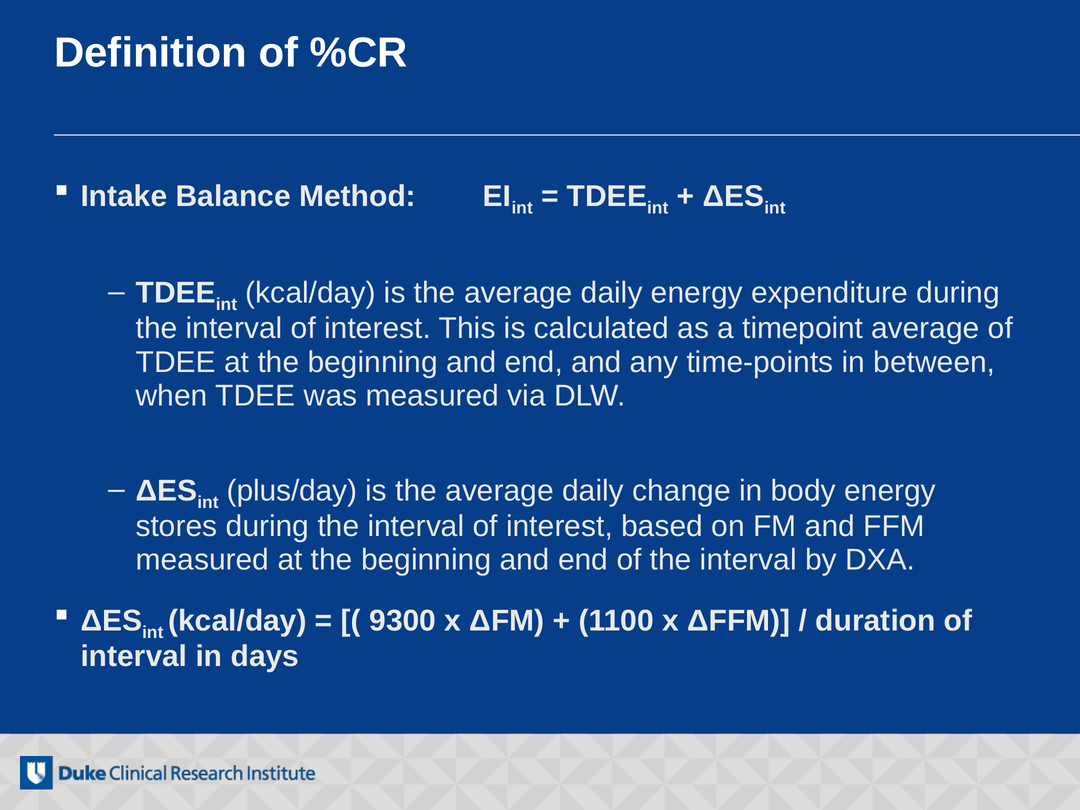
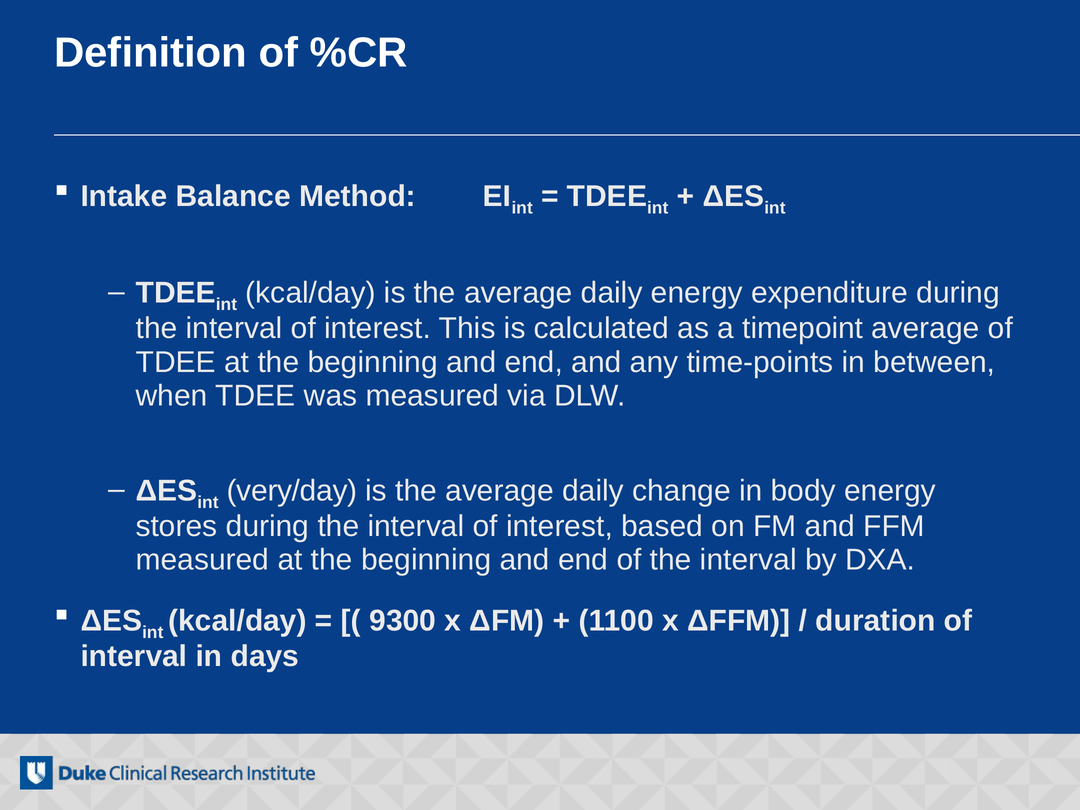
plus/day: plus/day -> very/day (292, 491)
